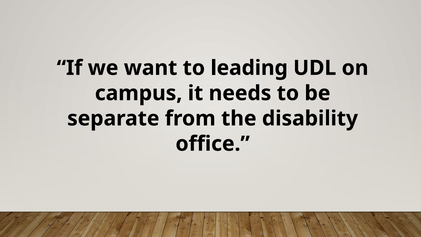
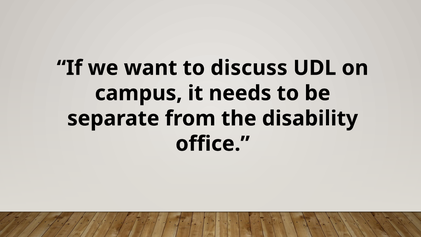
leading: leading -> discuss (249, 68)
